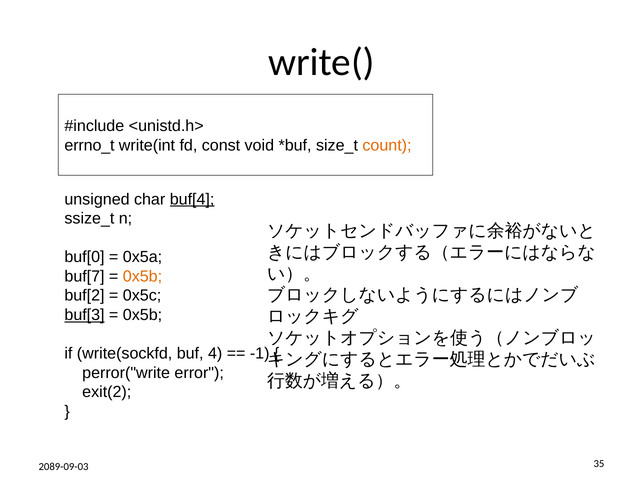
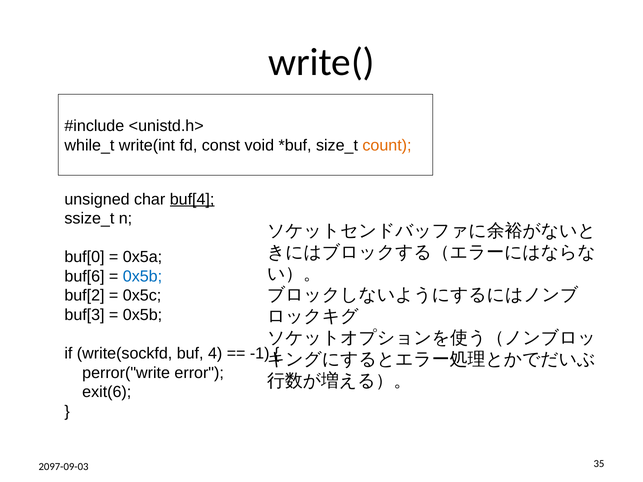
errno_t: errno_t -> while_t (89, 146)
buf[7: buf[7 -> buf[6 (85, 277)
0x5b colour: orange -> blue (142, 277)
buf[3 underline: present -> none (85, 315)
exit(2: exit(2 -> exit(6 (107, 392)
2089-09-03: 2089-09-03 -> 2097-09-03 (64, 467)
